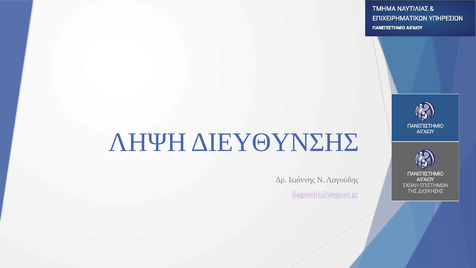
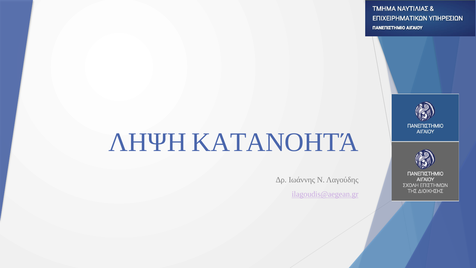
ΔΙΕΥΘΥΝΣΗΣ: ΔΙΕΥΘΥΝΣΗΣ -> ΚΑΤΑΝΟΗΤΆ (275, 142)
